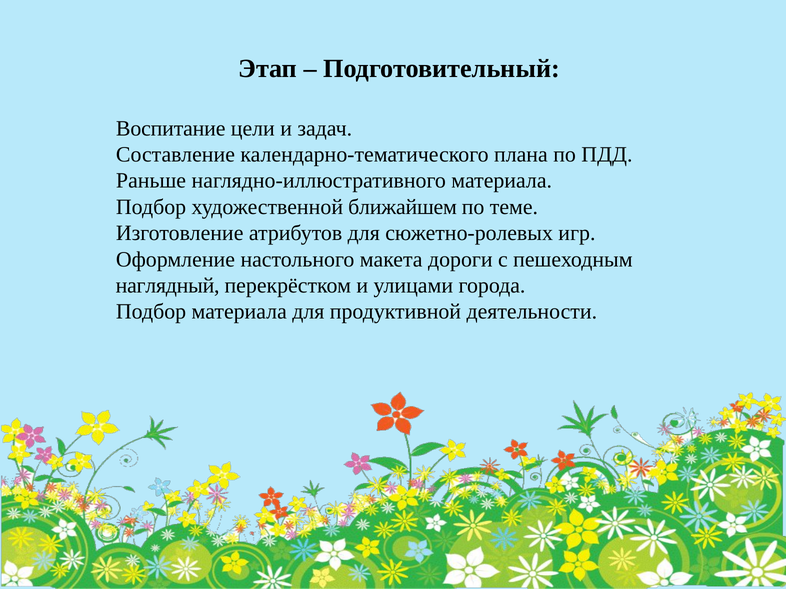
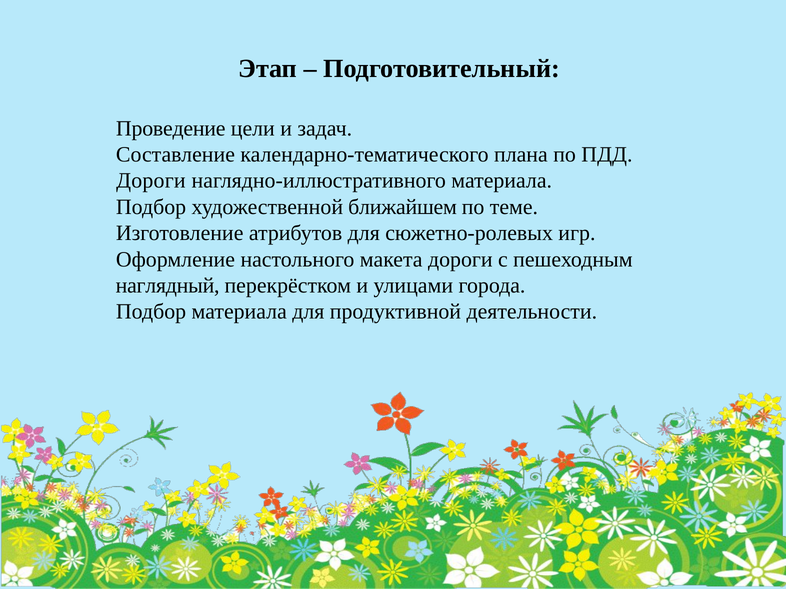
Воспитание: Воспитание -> Проведение (171, 129)
Раньше: Раньше -> Дороги (151, 181)
